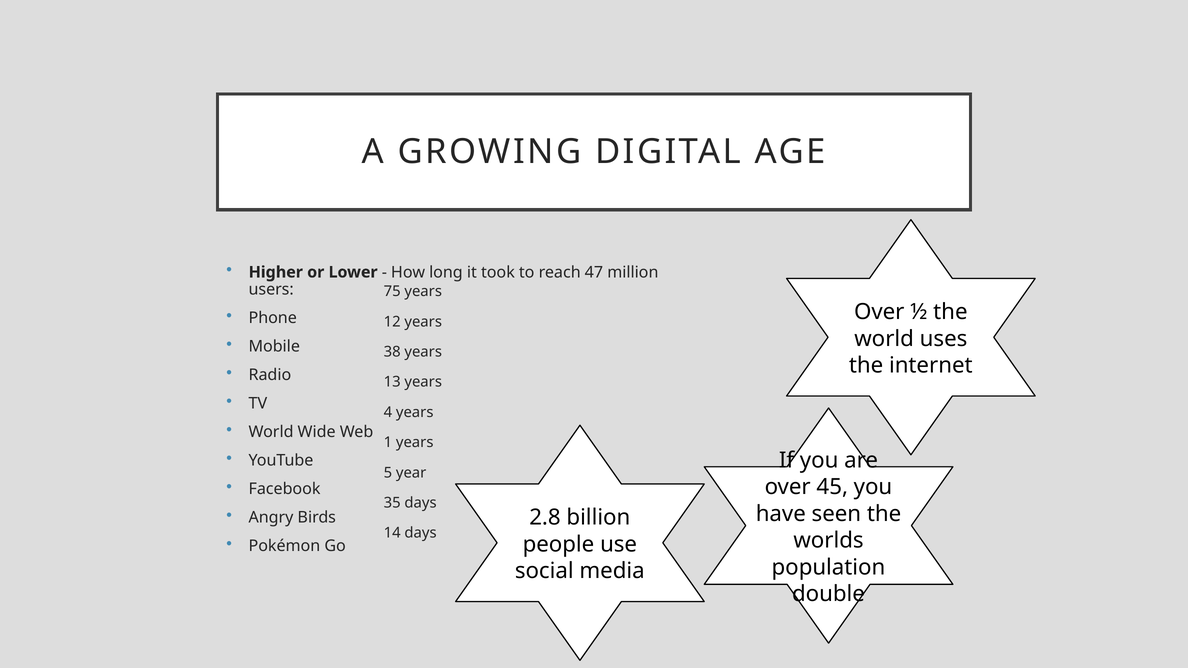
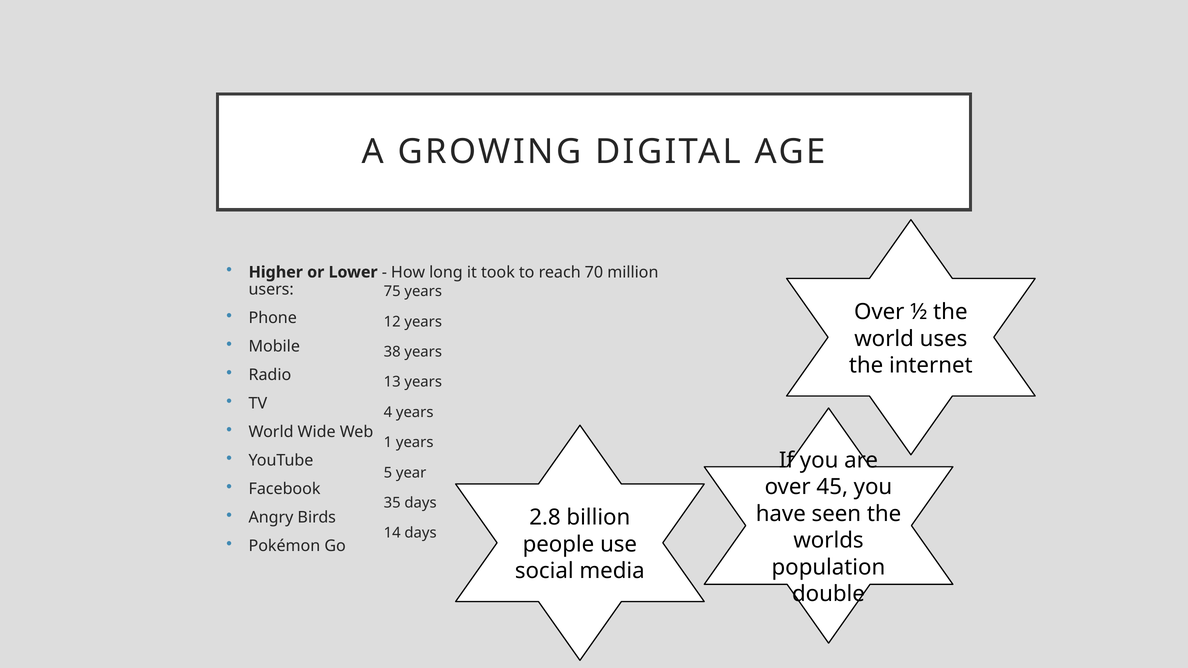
47: 47 -> 70 (594, 272)
